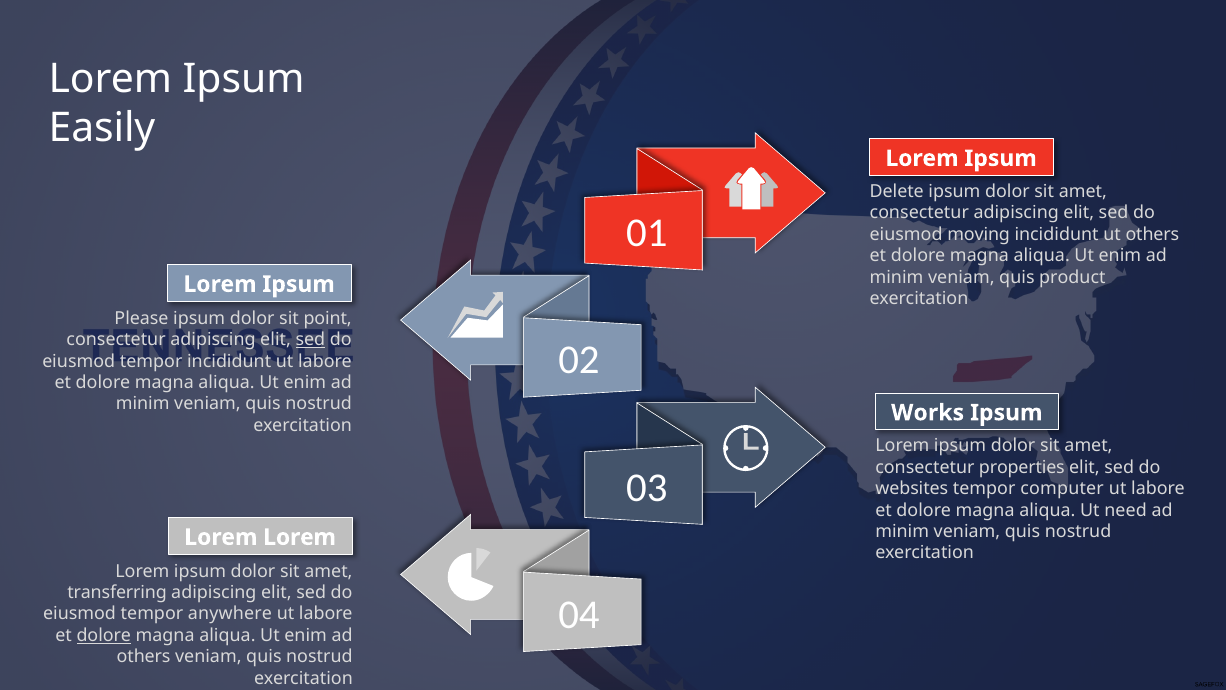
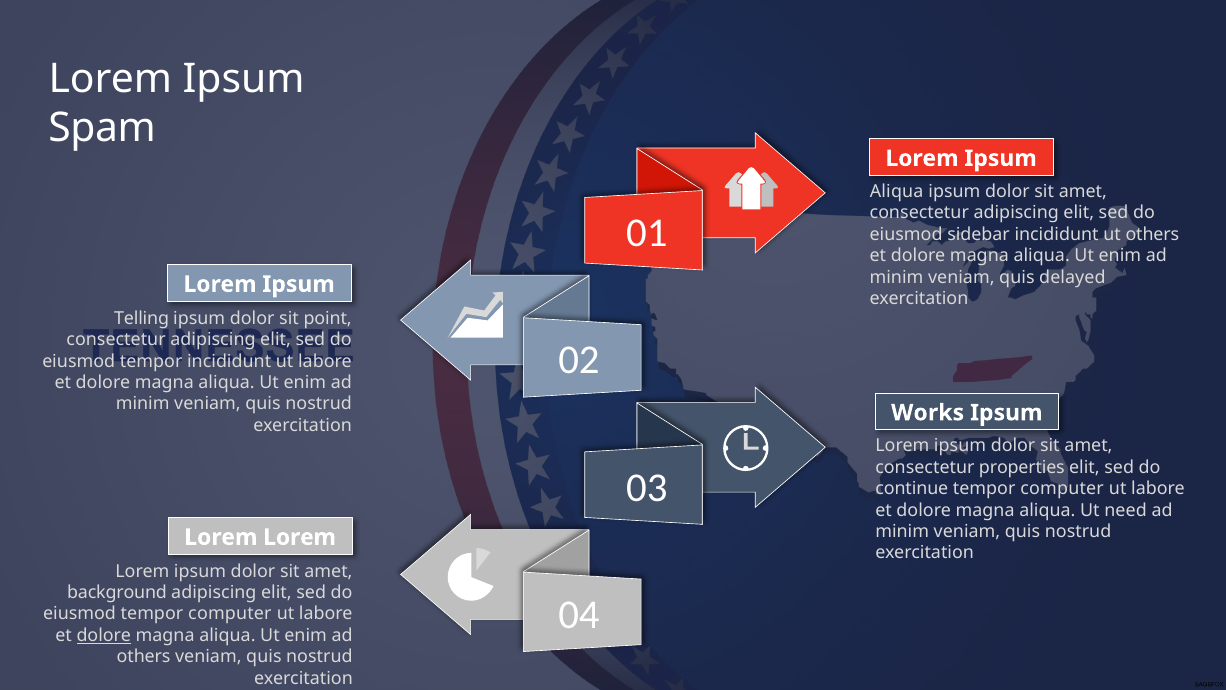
Easily: Easily -> Spam (102, 128)
Delete: Delete -> Aliqua (897, 191)
moving: moving -> sidebar (979, 234)
product: product -> delayed (1072, 277)
Please: Please -> Telling (142, 318)
sed underline: present -> none (310, 339)
websites: websites -> continue (912, 488)
transferring: transferring -> background (117, 592)
eiusmod tempor anywhere: anywhere -> computer (230, 614)
